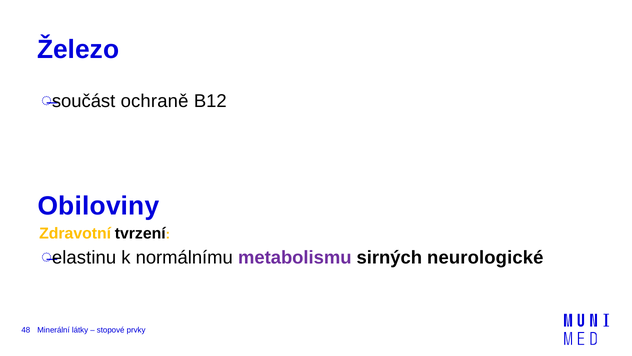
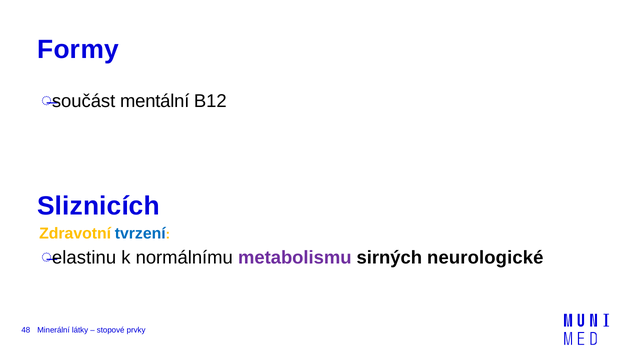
Železo: Železo -> Formy (78, 50)
ochraně: ochraně -> mentální (155, 101)
Obiloviny: Obiloviny -> Sliznicích (99, 206)
tvrzení colour: black -> blue (140, 233)
